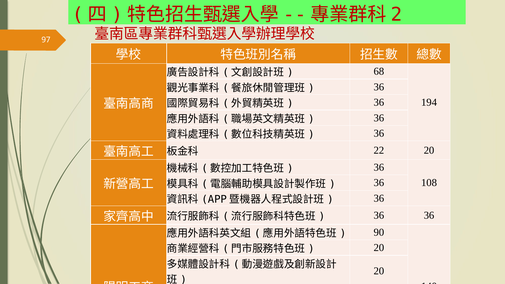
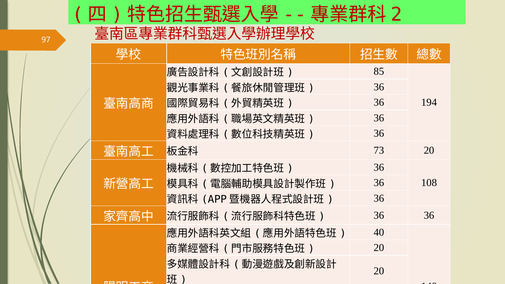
68: 68 -> 85 (379, 71)
22: 22 -> 73 (379, 150)
90: 90 -> 40 (379, 232)
